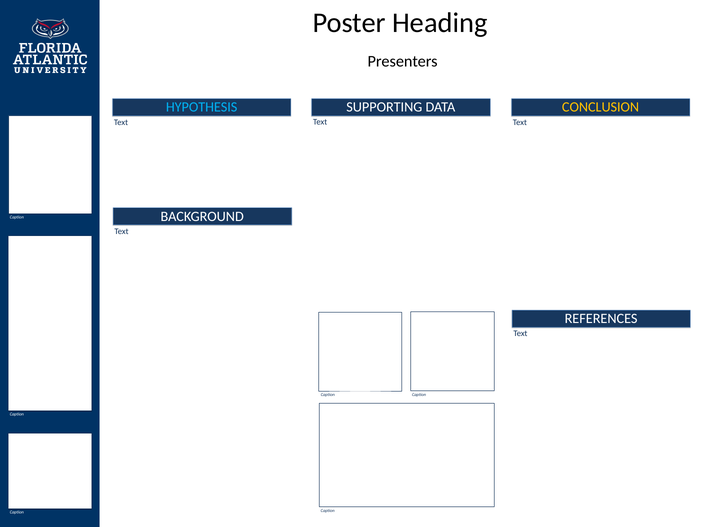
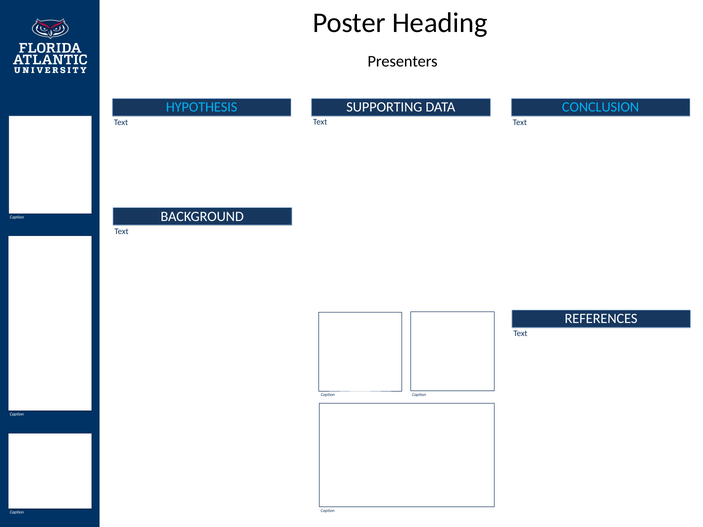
CONCLUSION colour: yellow -> light blue (601, 107)
